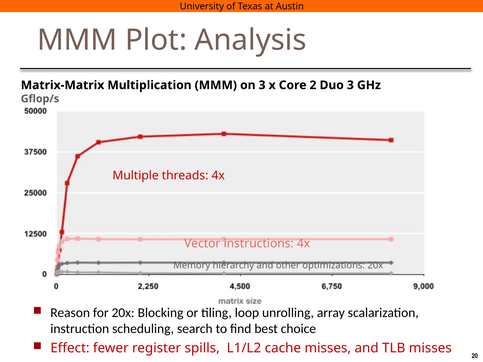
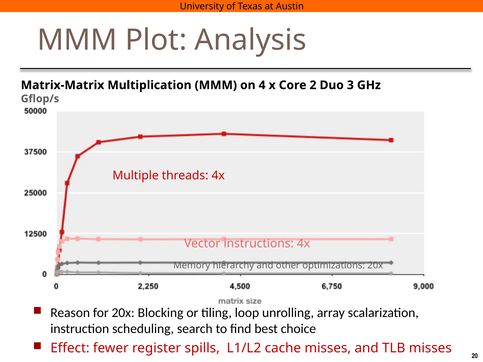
on 3: 3 -> 4 (262, 85)
